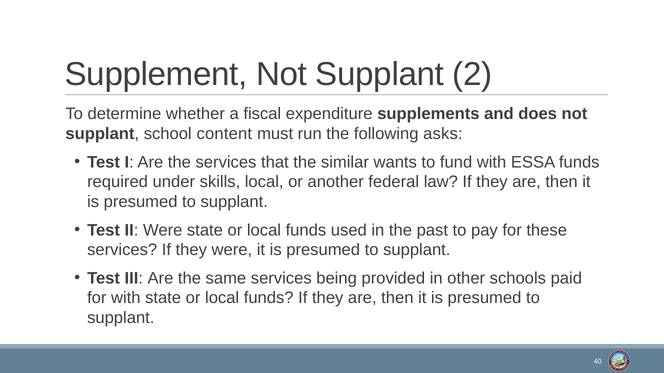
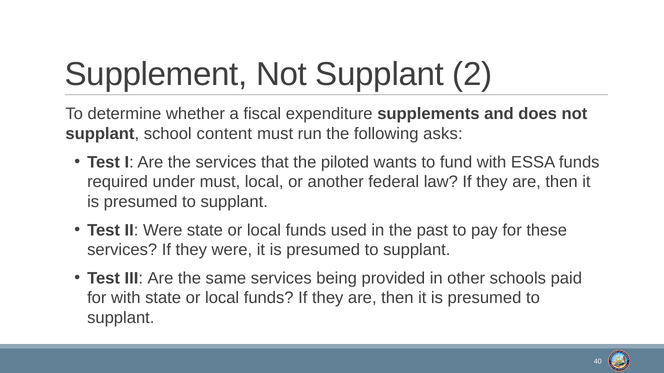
similar: similar -> piloted (345, 162)
under skills: skills -> must (220, 182)
